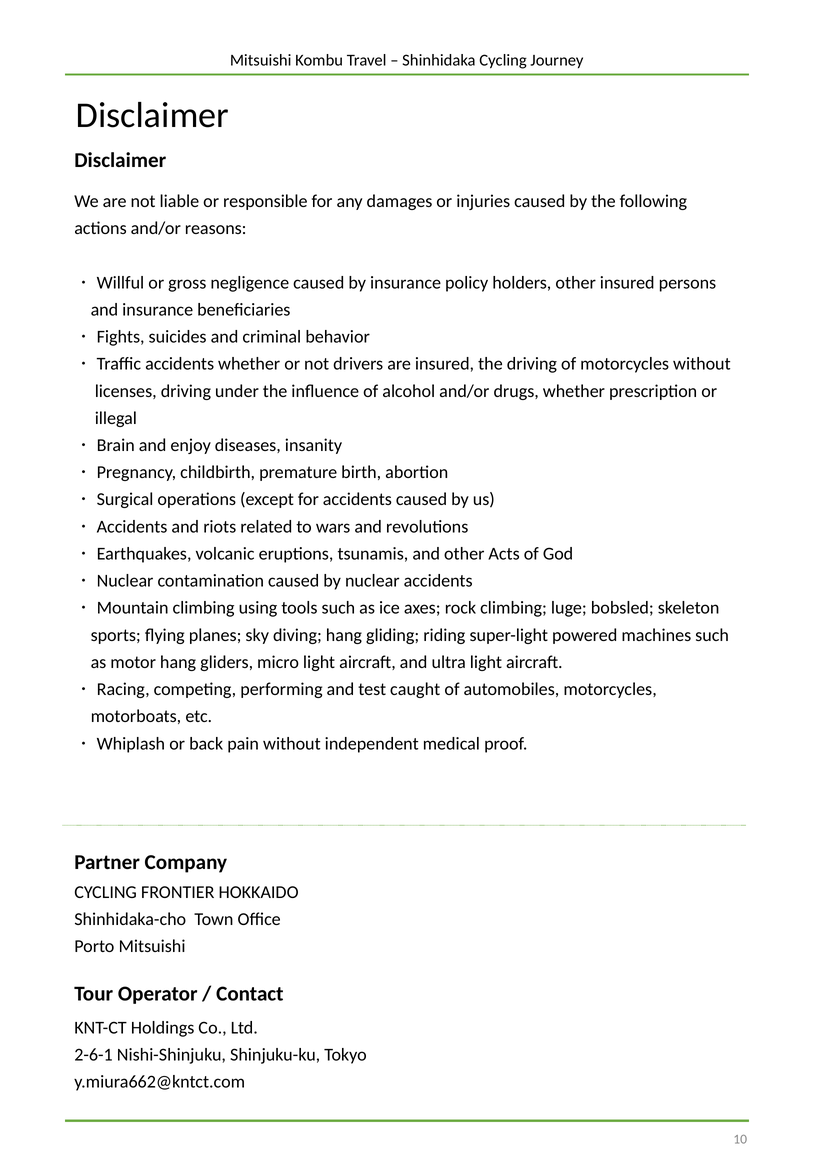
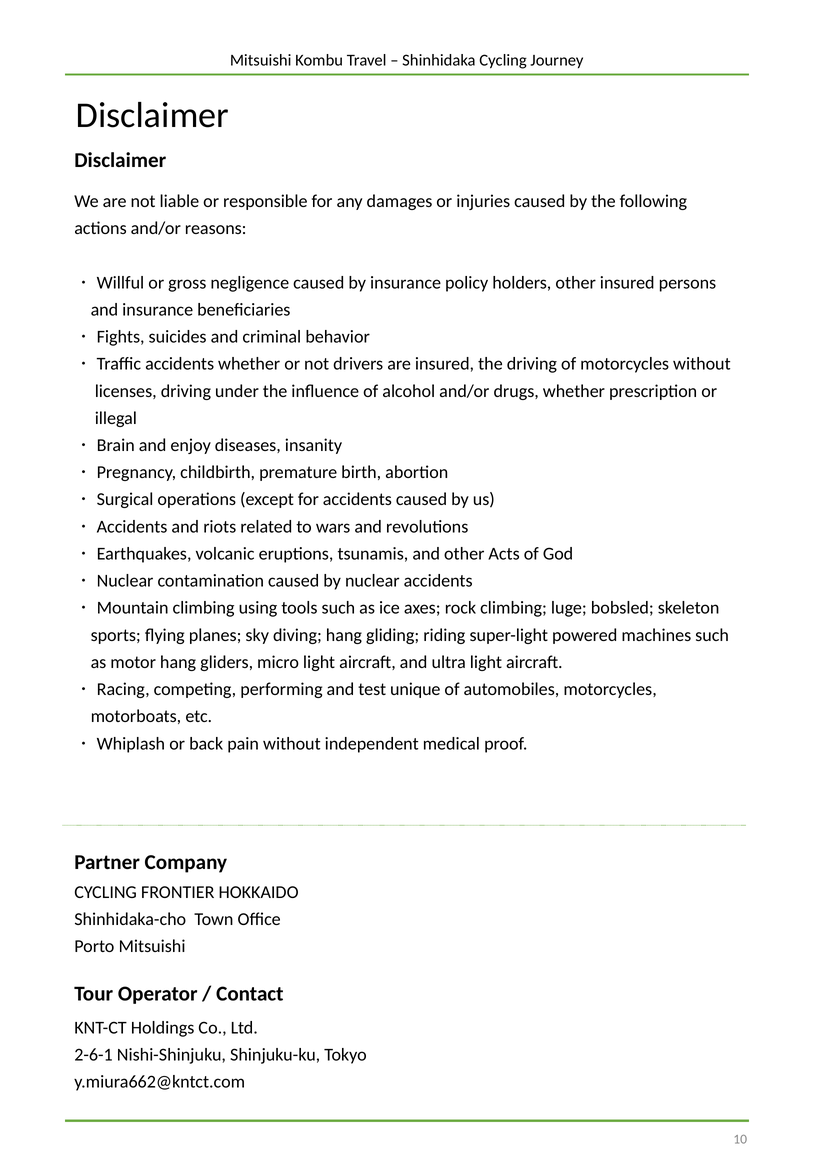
caught: caught -> unique (415, 690)
